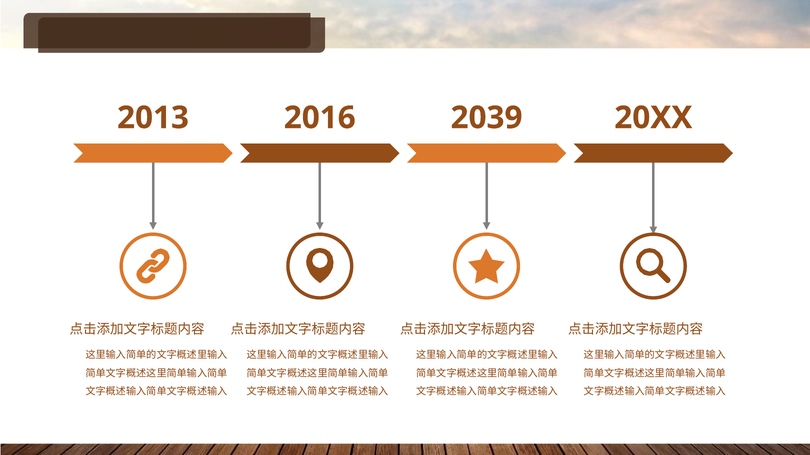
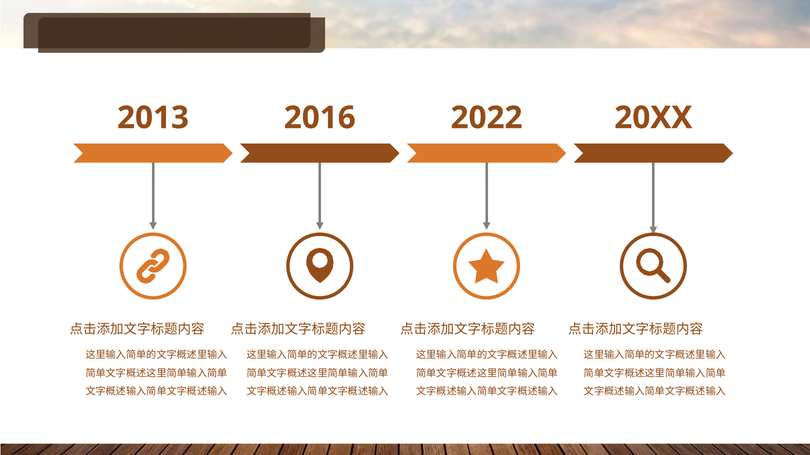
2039: 2039 -> 2022 (487, 118)
